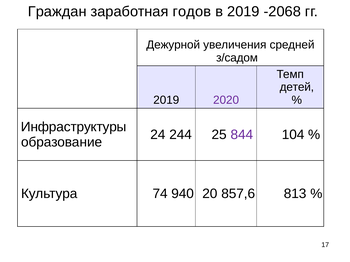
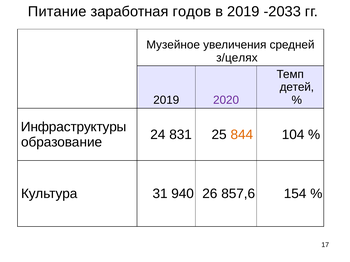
Граждан: Граждан -> Питание (57, 12)
-2068: -2068 -> -2033 (282, 12)
Дежурной: Дежурной -> Музейное (173, 45)
з/садом: з/садом -> з/целях (237, 58)
244: 244 -> 831 (181, 135)
844 colour: purple -> orange (242, 135)
74: 74 -> 31 (160, 194)
20: 20 -> 26 (210, 194)
813: 813 -> 154 (295, 194)
